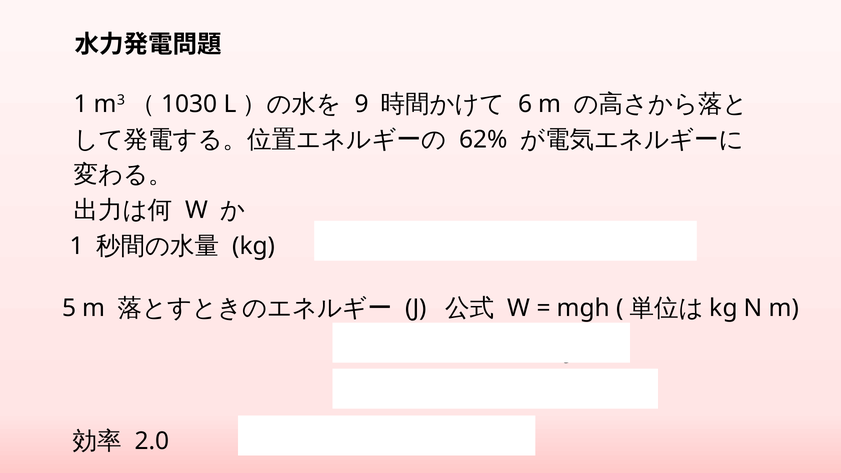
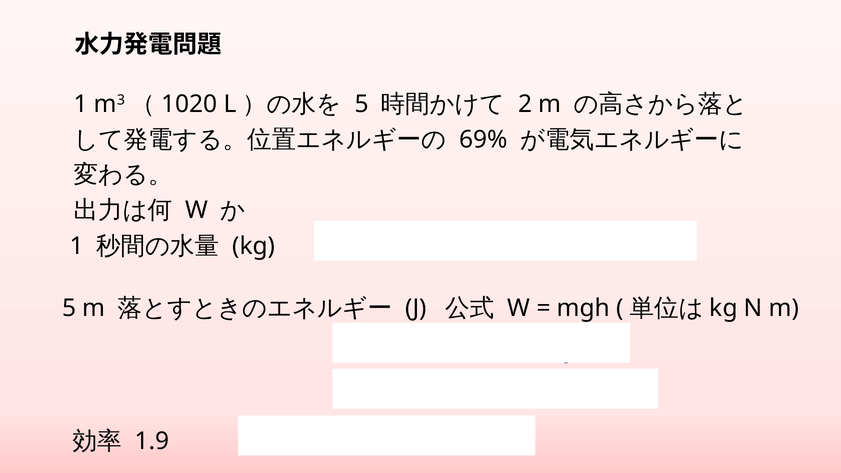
1030: 1030 -> 1020 (189, 104)
9: 9 -> 5 (362, 104)
6: 6 -> 2 (525, 104)
62%: 62% -> 69% (484, 139)
2.0: 2.0 -> 1.9 (152, 441)
